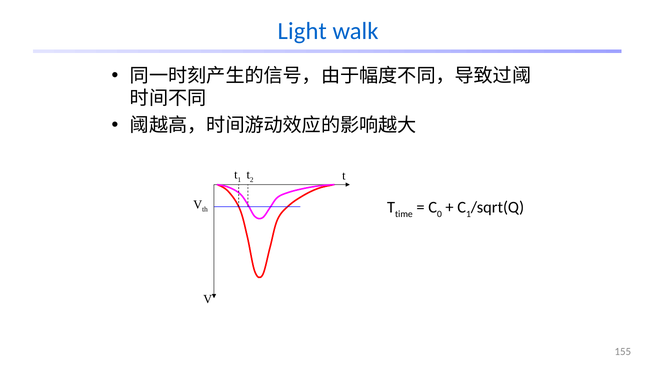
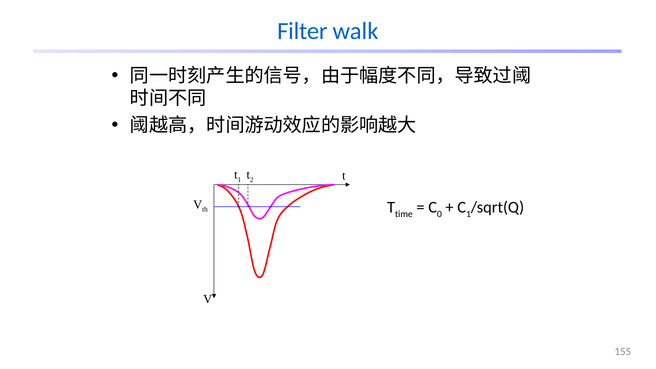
Light: Light -> Filter (302, 31)
